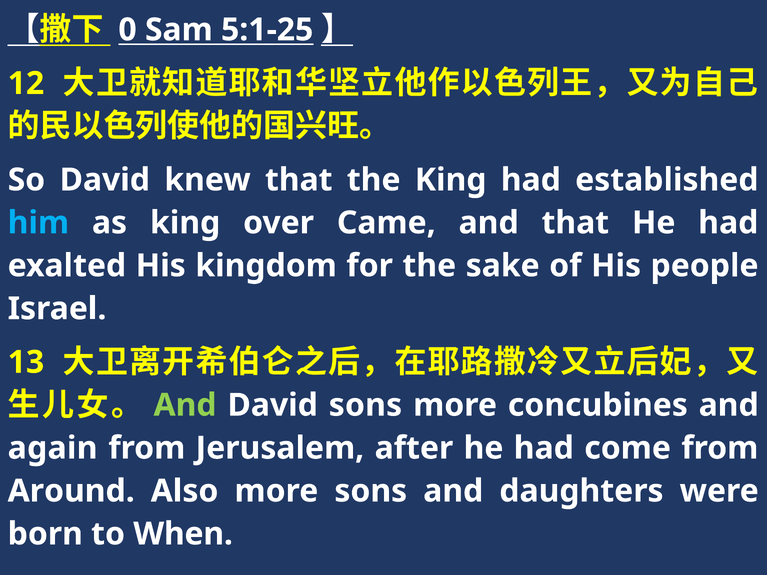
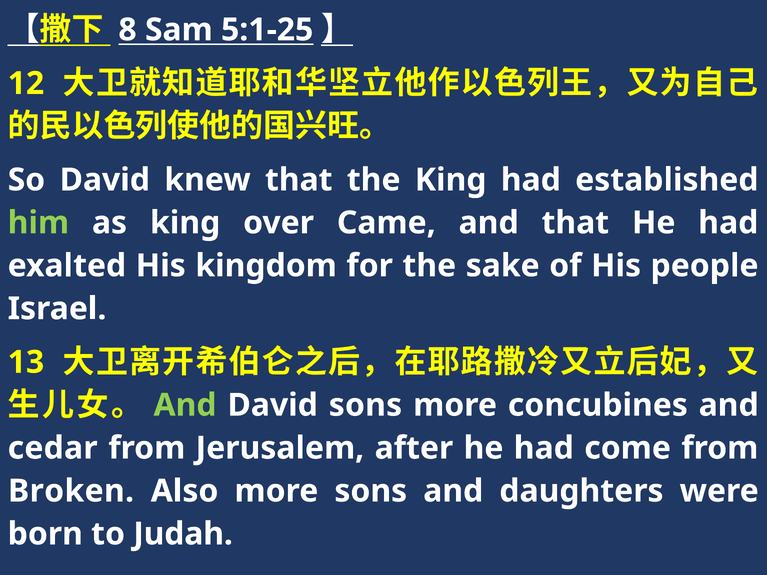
0: 0 -> 8 (128, 30)
him colour: light blue -> light green (38, 223)
again: again -> cedar (53, 448)
Around: Around -> Broken (71, 491)
When: When -> Judah (183, 534)
